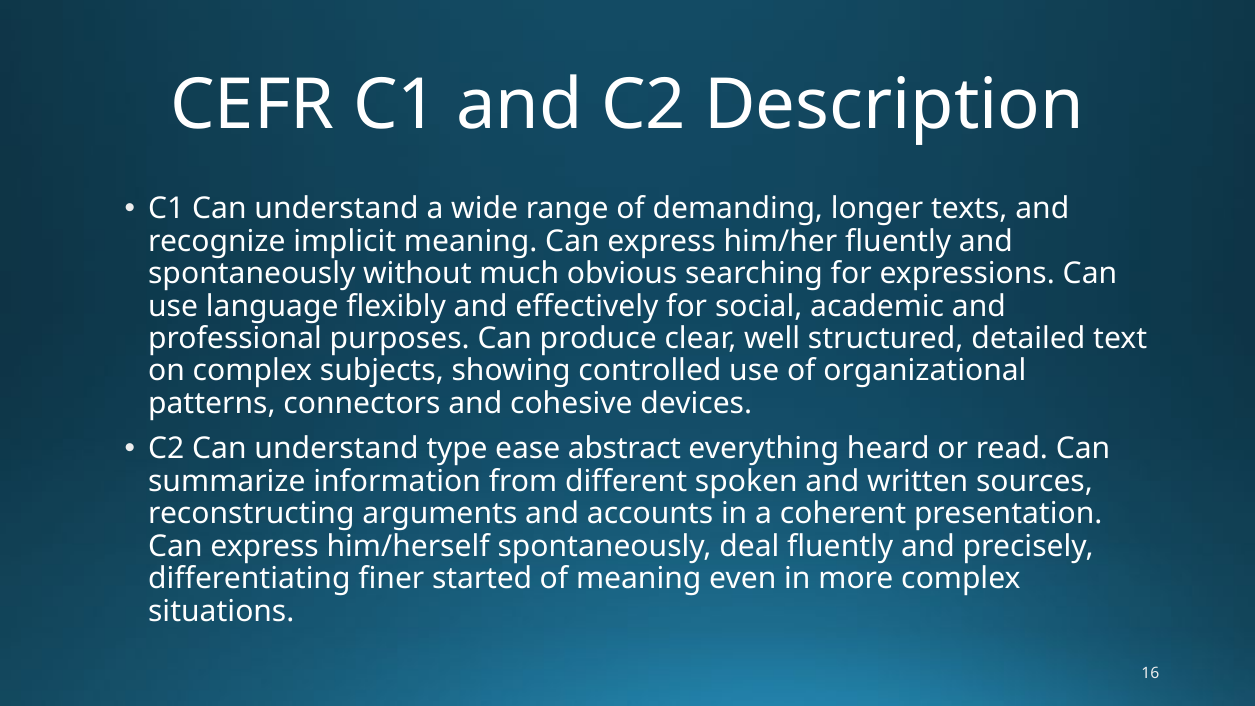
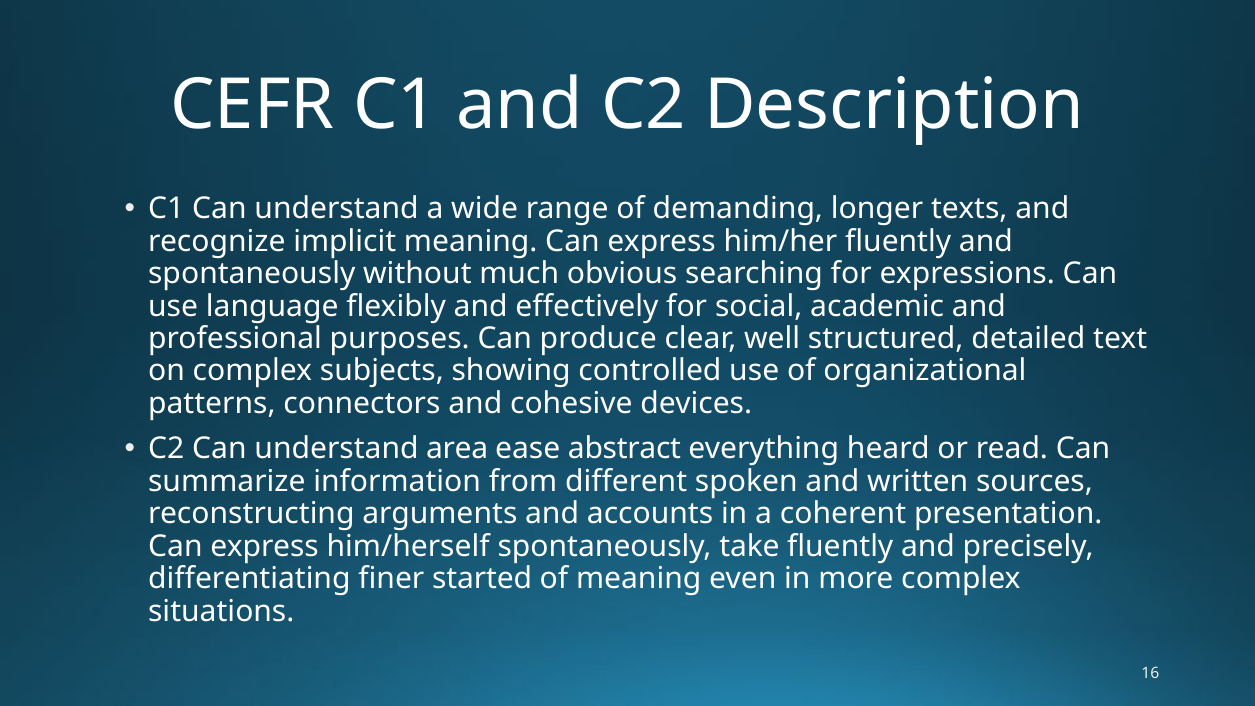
type: type -> area (457, 449)
deal: deal -> take (749, 546)
